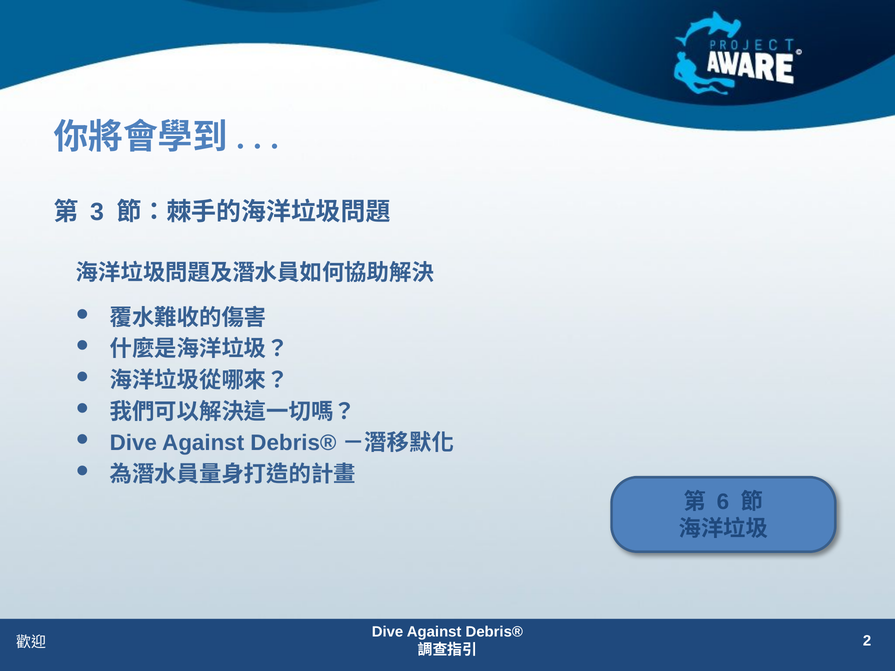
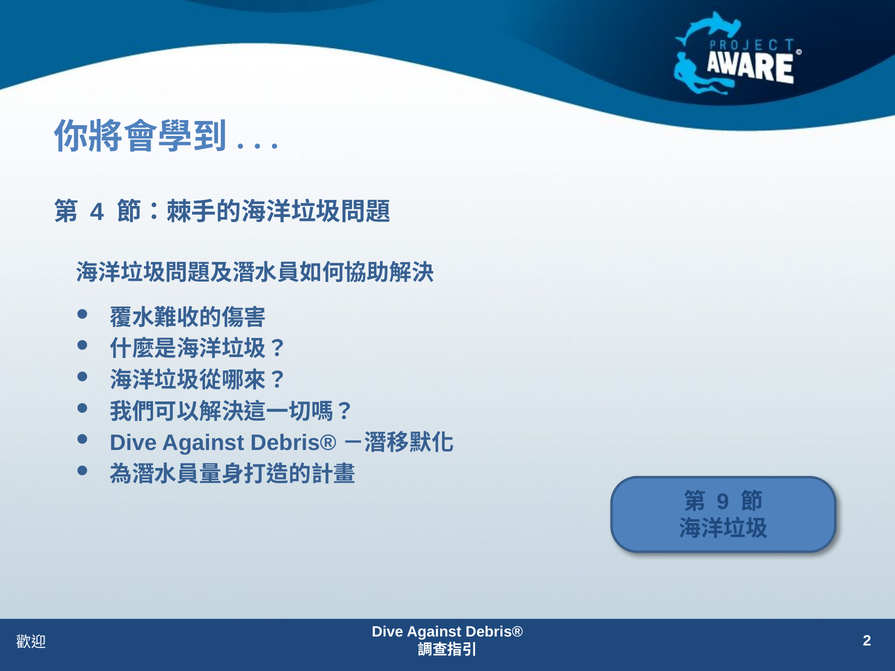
3: 3 -> 4 (97, 212)
6: 6 -> 9 (723, 502)
